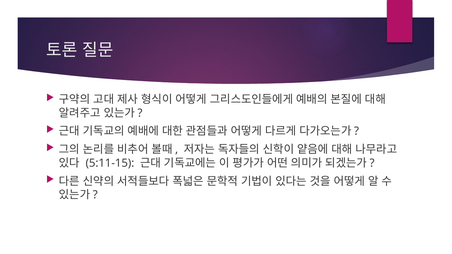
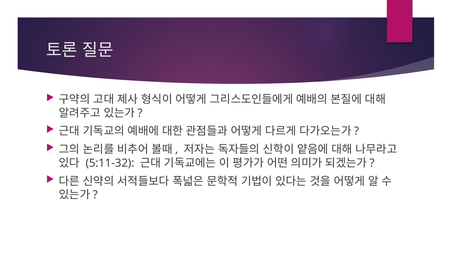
5:11-15: 5:11-15 -> 5:11-32 (110, 163)
